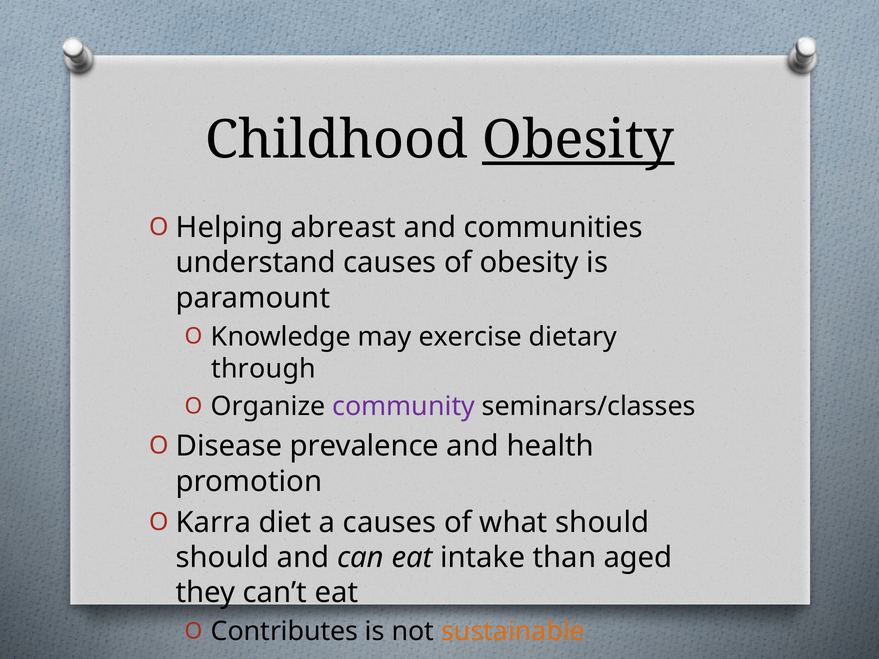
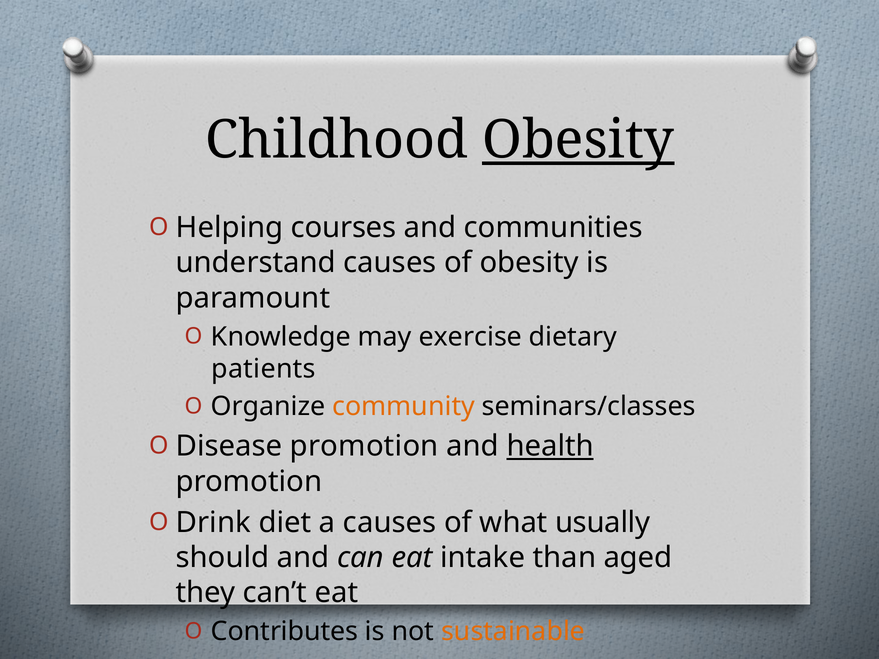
abreast: abreast -> courses (344, 228)
through: through -> patients (264, 369)
community colour: purple -> orange (404, 407)
Disease prevalence: prevalence -> promotion (364, 446)
health underline: none -> present (550, 446)
Karra: Karra -> Drink (213, 523)
what should: should -> usually (603, 523)
